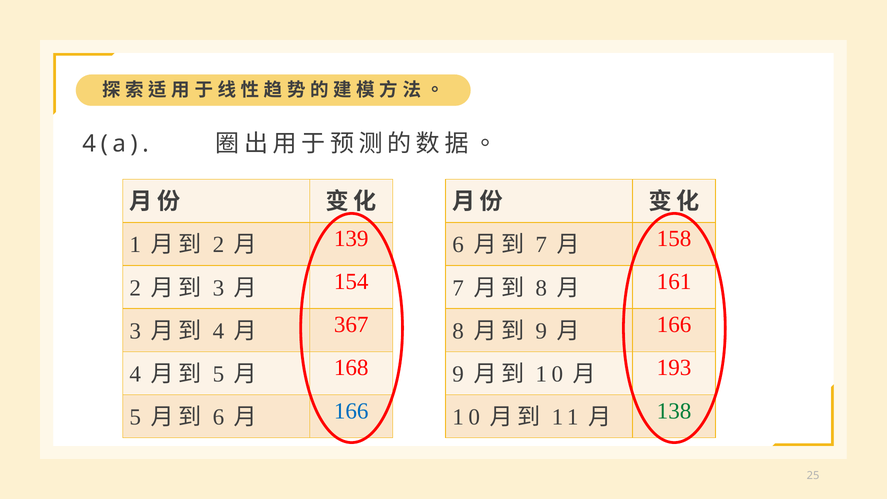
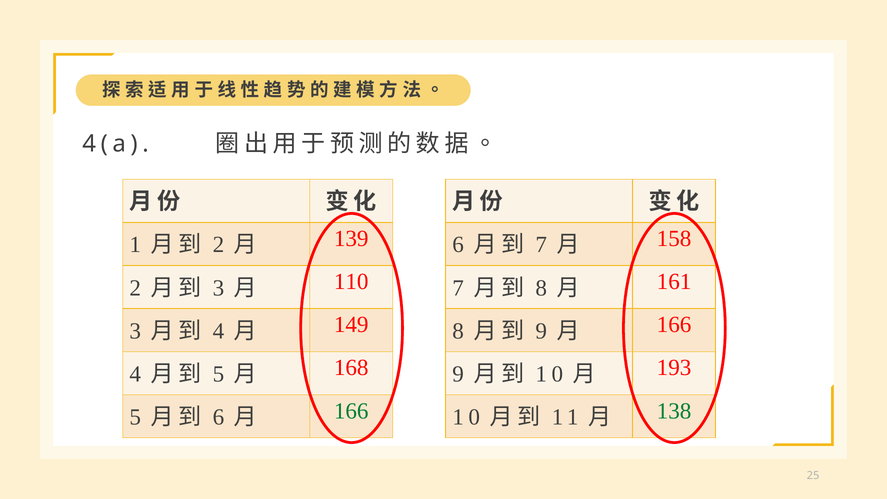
154: 154 -> 110 (351, 282)
367: 367 -> 149 (351, 325)
166 colour: blue -> green (351, 411)
